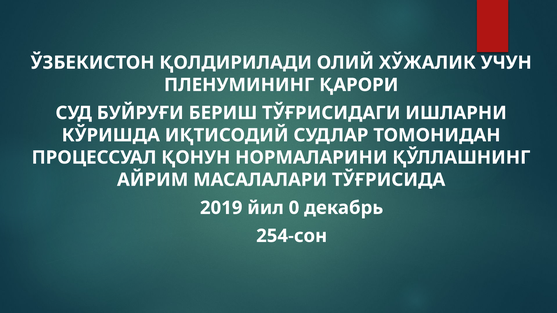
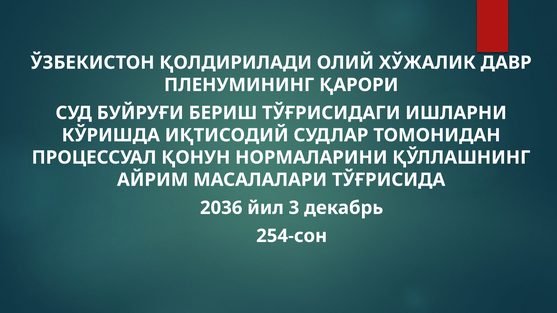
УЧУН: УЧУН -> ДАВР (506, 63)
2019: 2019 -> 2036 (221, 208)
0: 0 -> 3 (294, 208)
